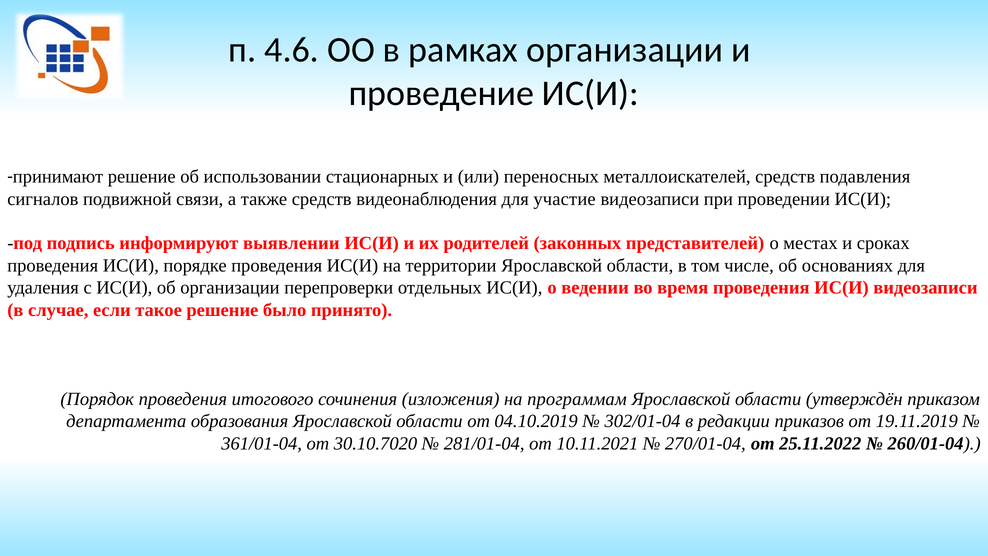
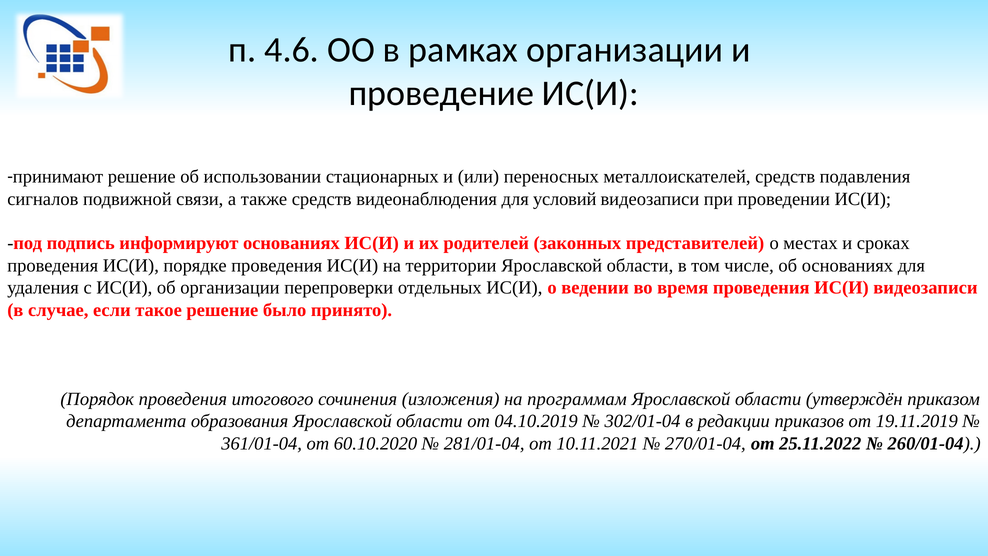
участие: участие -> условий (565, 199)
информируют выявлении: выявлении -> основаниях (291, 243)
30.10.7020: 30.10.7020 -> 60.10.2020 (376, 443)
